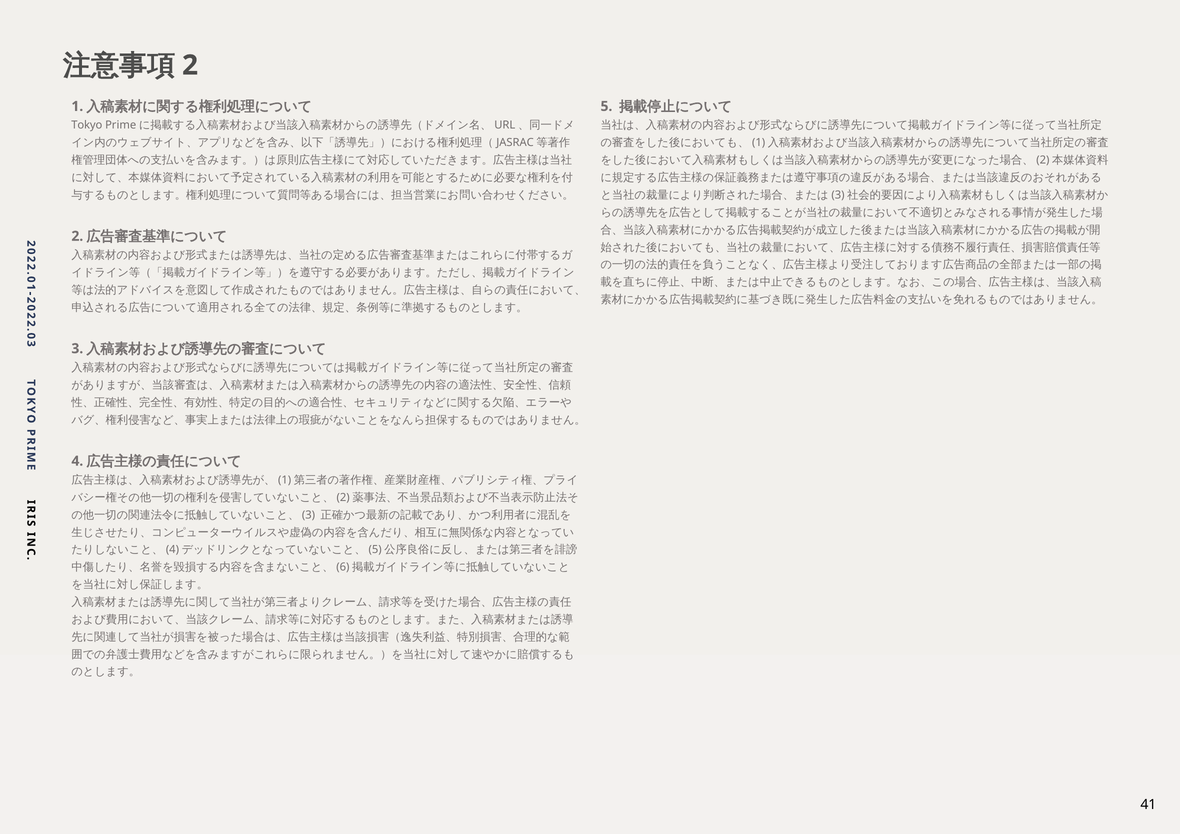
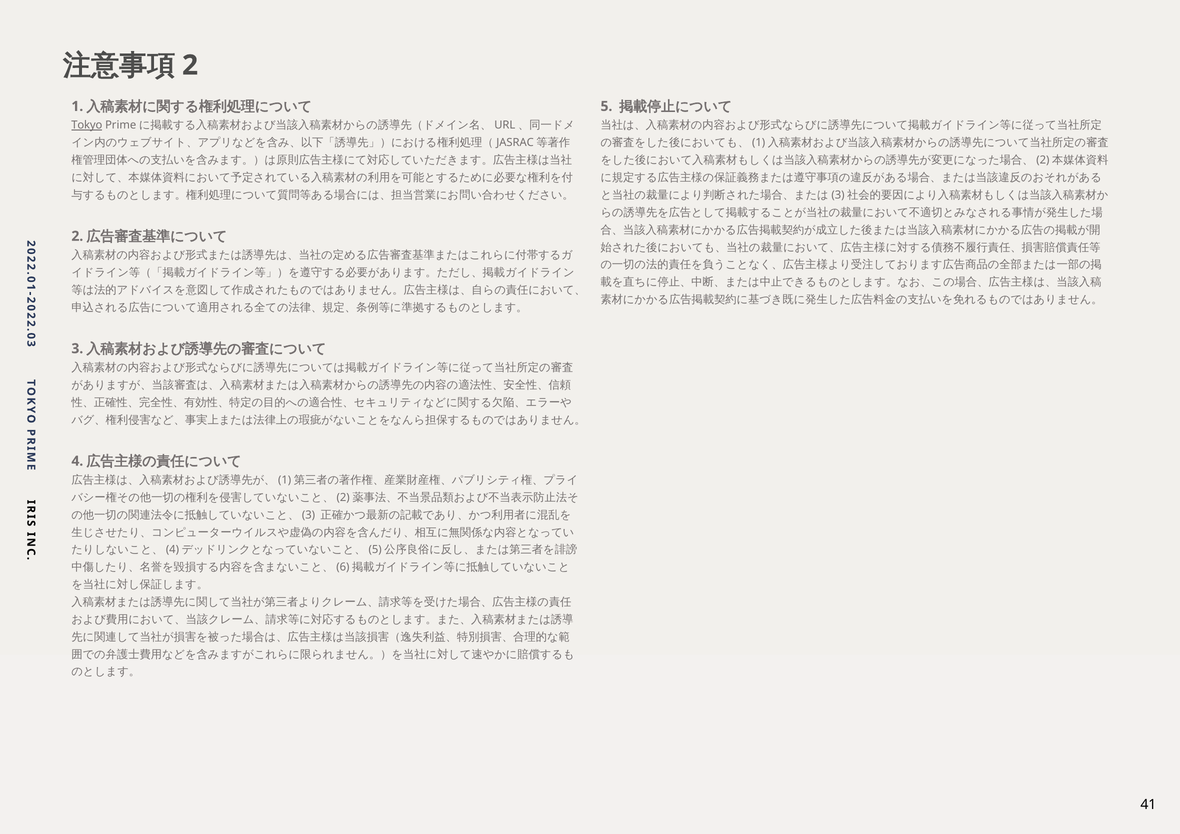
Tokyo underline: none -> present (87, 125)
